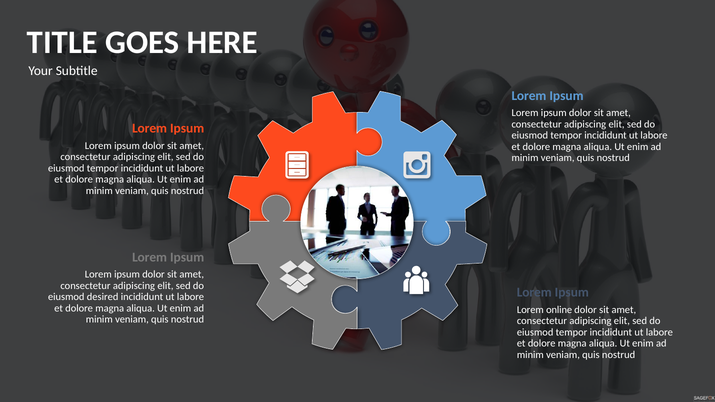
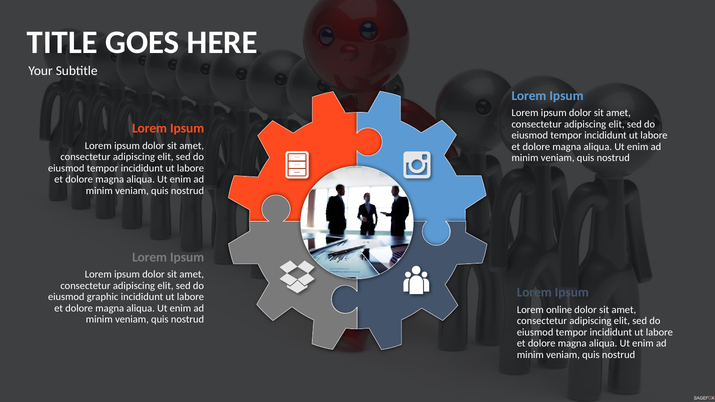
desired: desired -> graphic (103, 297)
